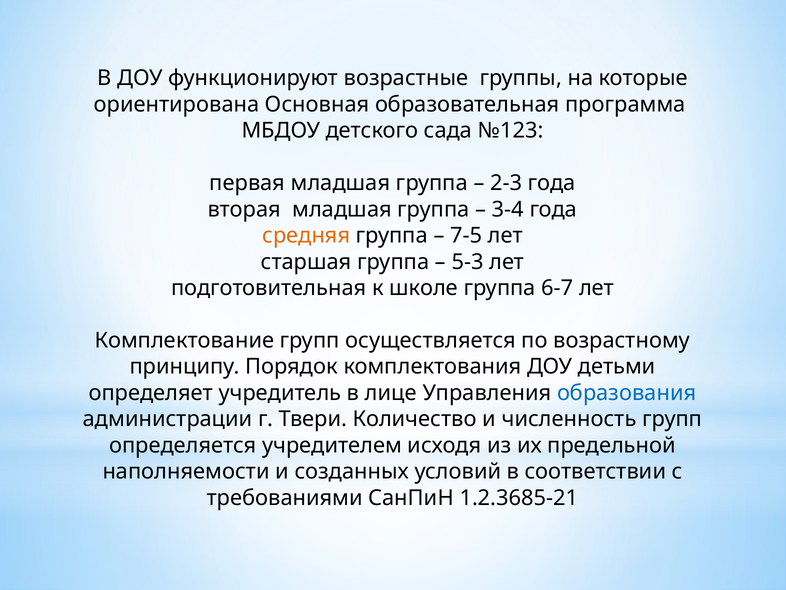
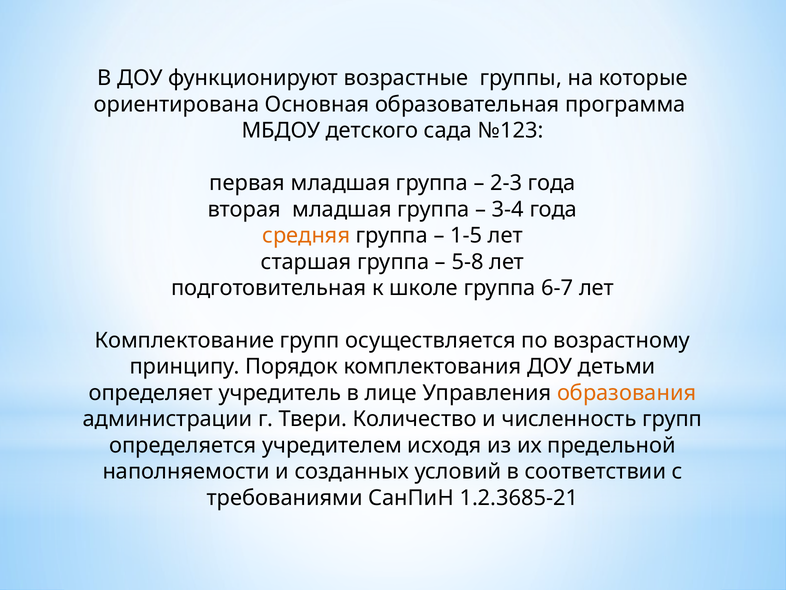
7-5: 7-5 -> 1-5 (466, 235)
5-3: 5-3 -> 5-8 (468, 262)
образования colour: blue -> orange (627, 393)
